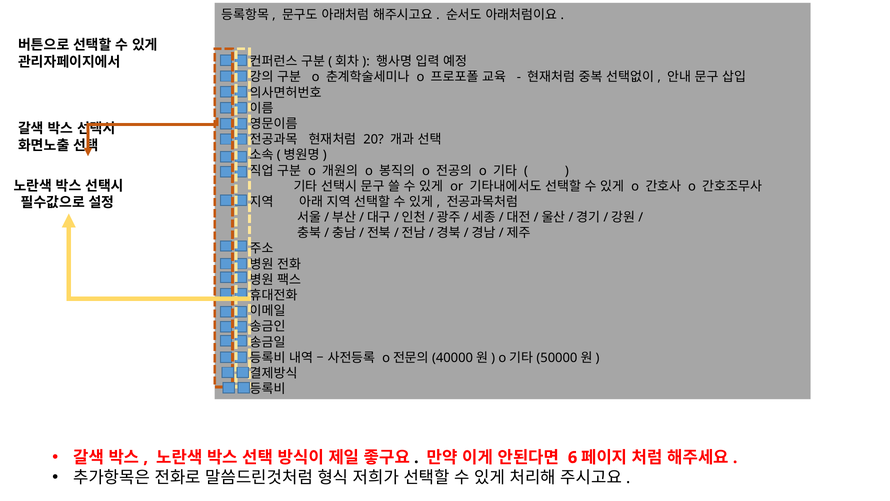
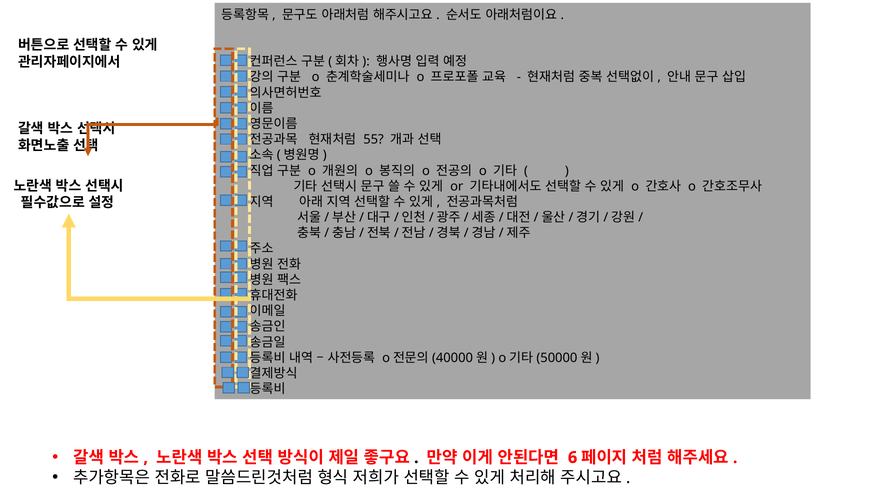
20: 20 -> 55 (374, 139)
